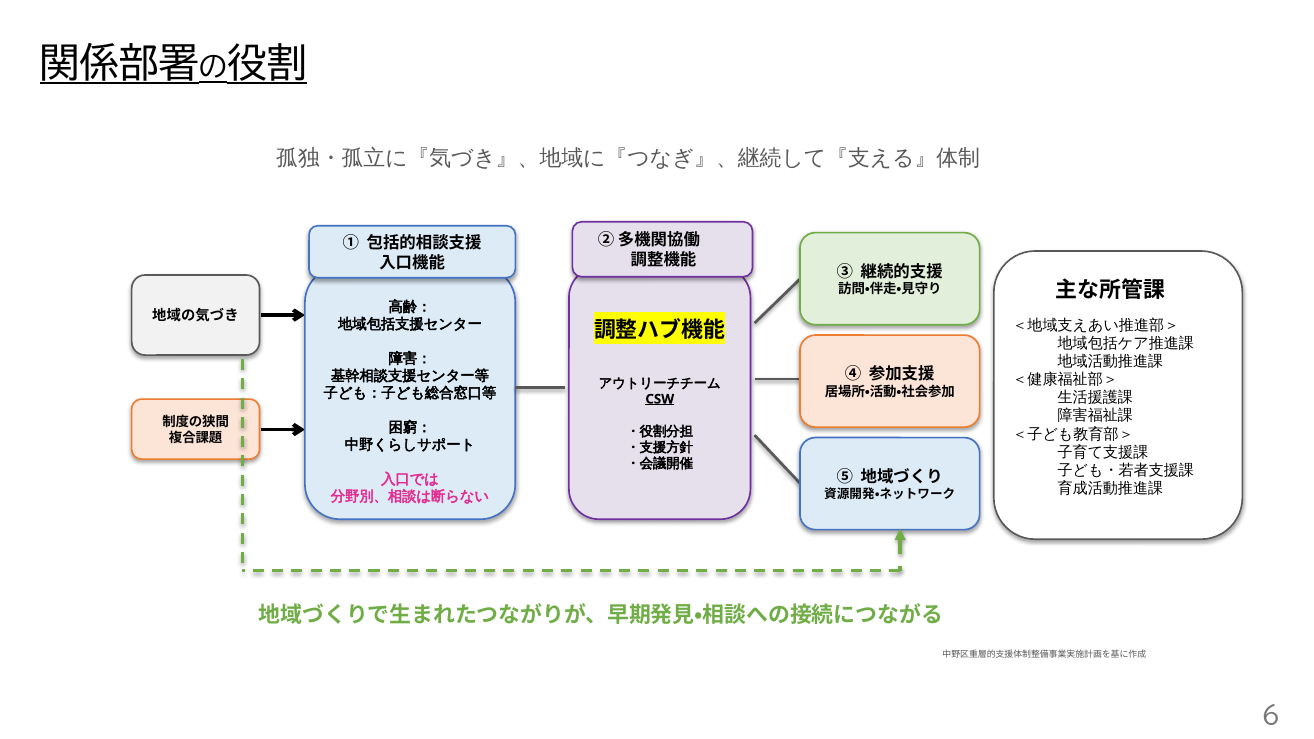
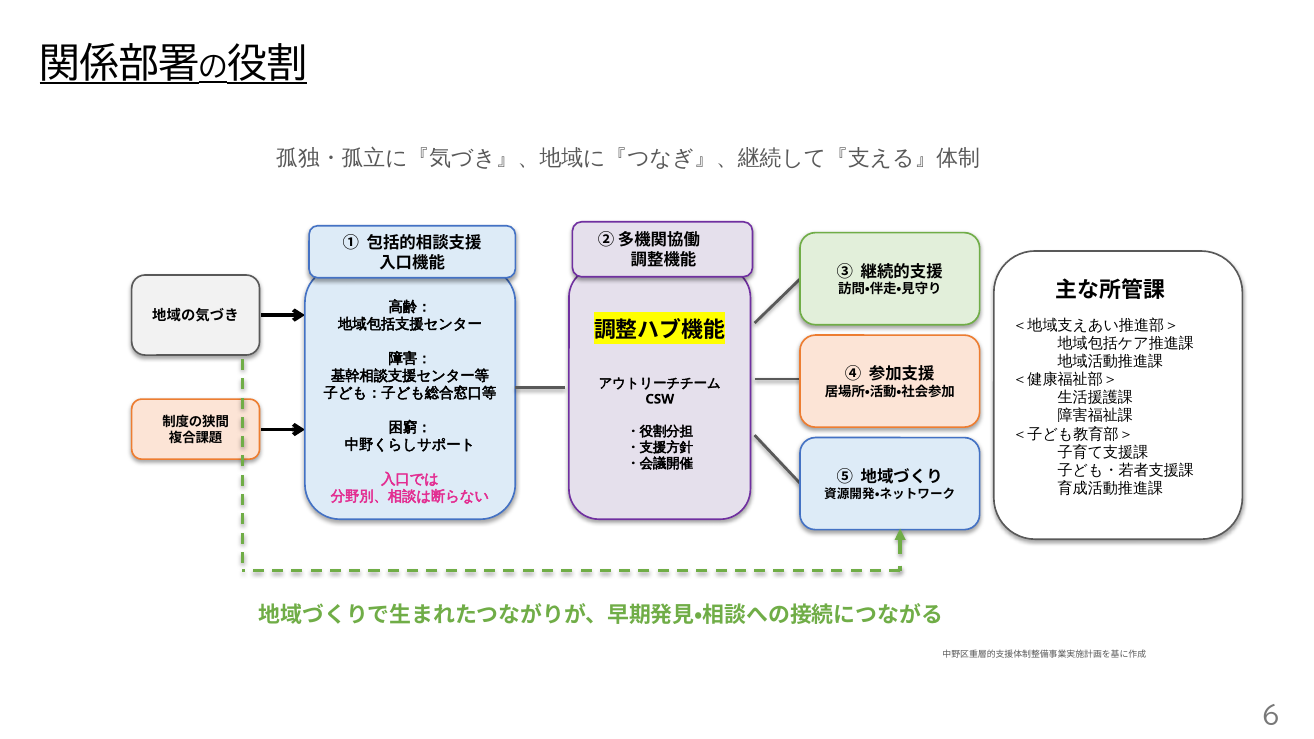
CSW underline: present -> none (660, 399)
